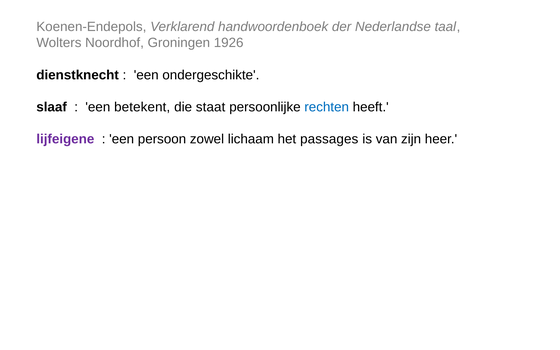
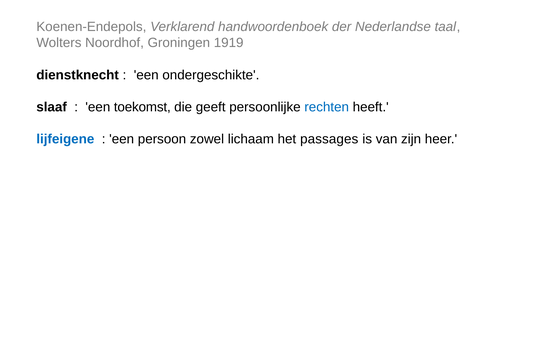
1926: 1926 -> 1919 (229, 43)
betekent: betekent -> toekomst (142, 107)
staat: staat -> geeft (211, 107)
lijfeigene colour: purple -> blue (65, 139)
